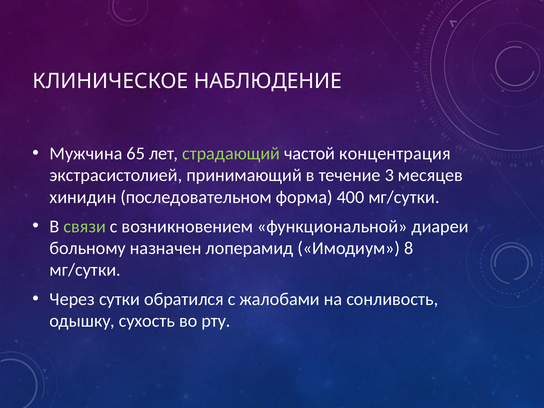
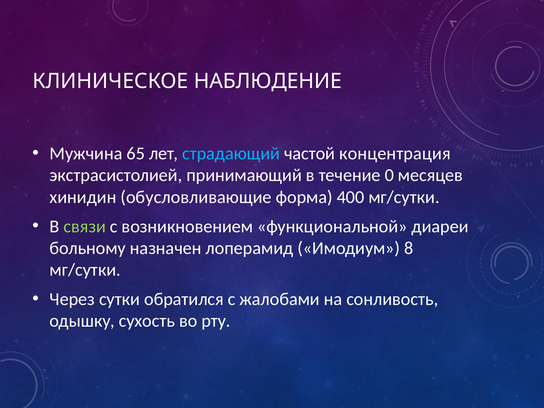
страдающий colour: light green -> light blue (231, 154)
3: 3 -> 0 (389, 175)
последовательном: последовательном -> обусловливающие (196, 197)
